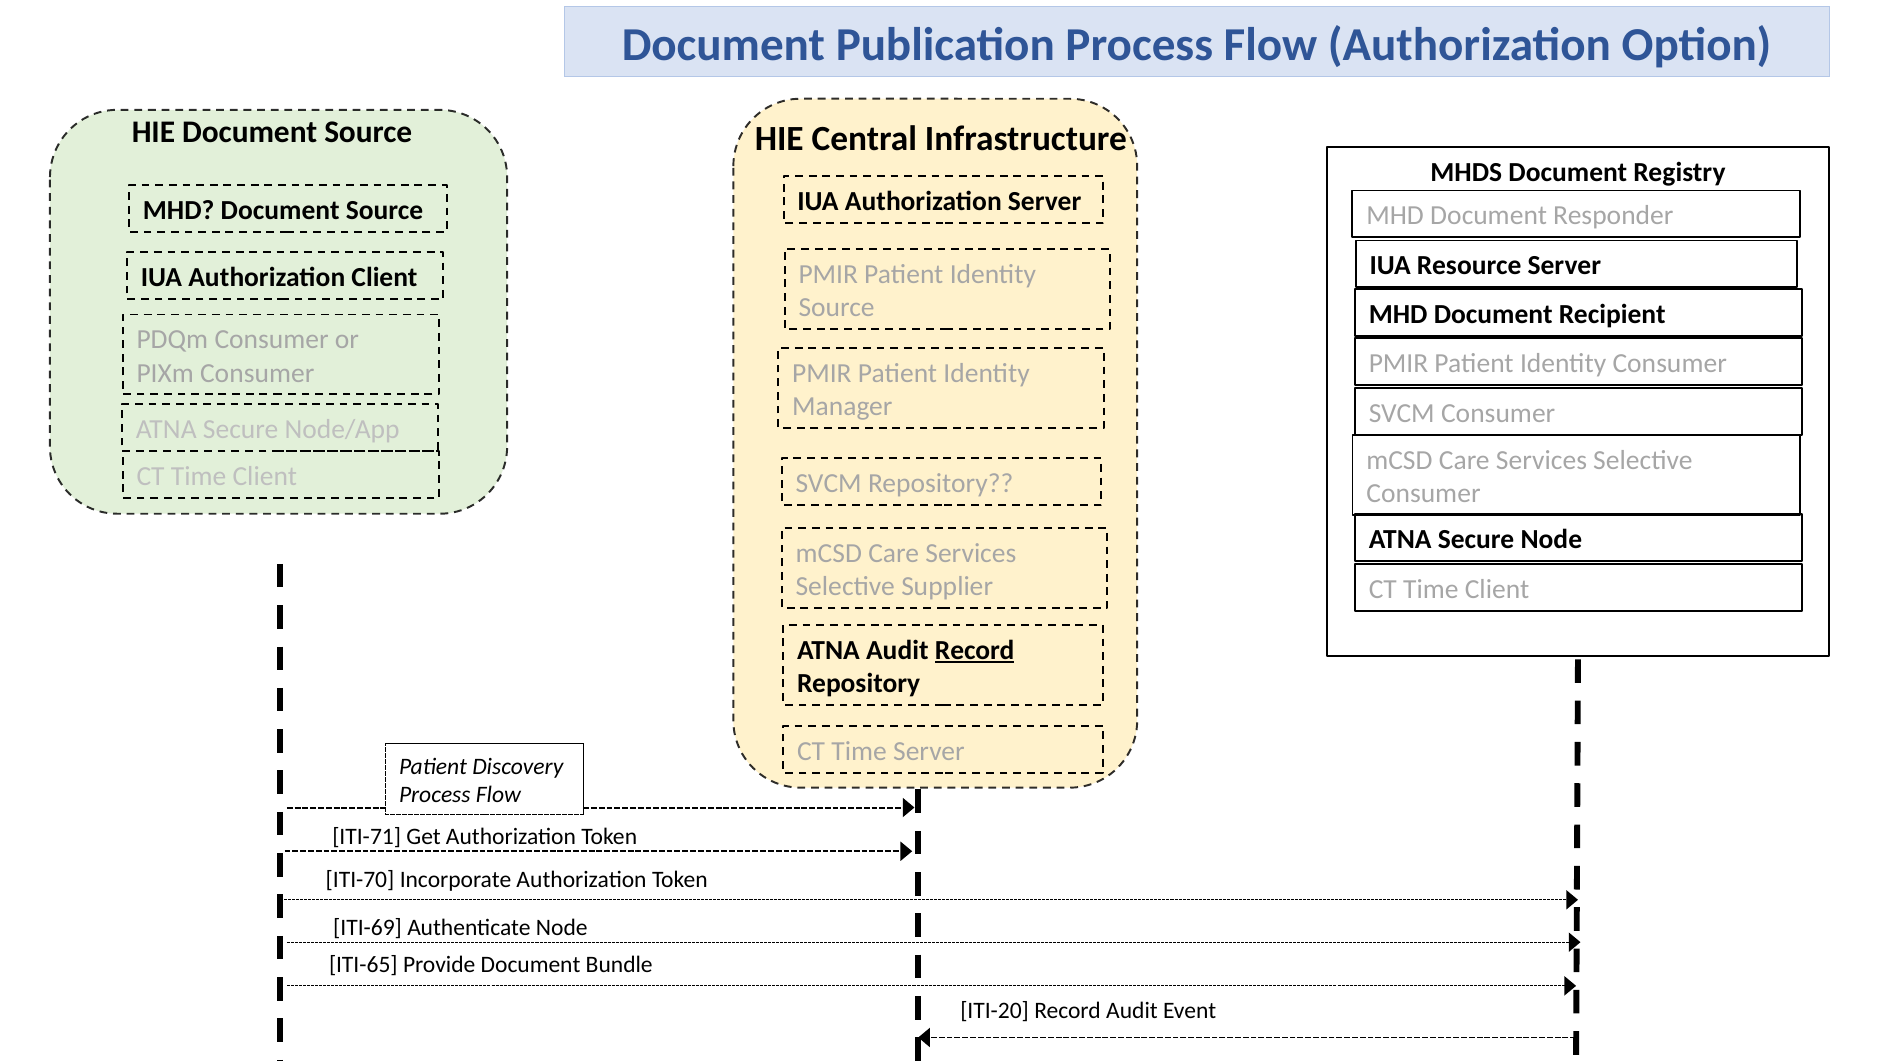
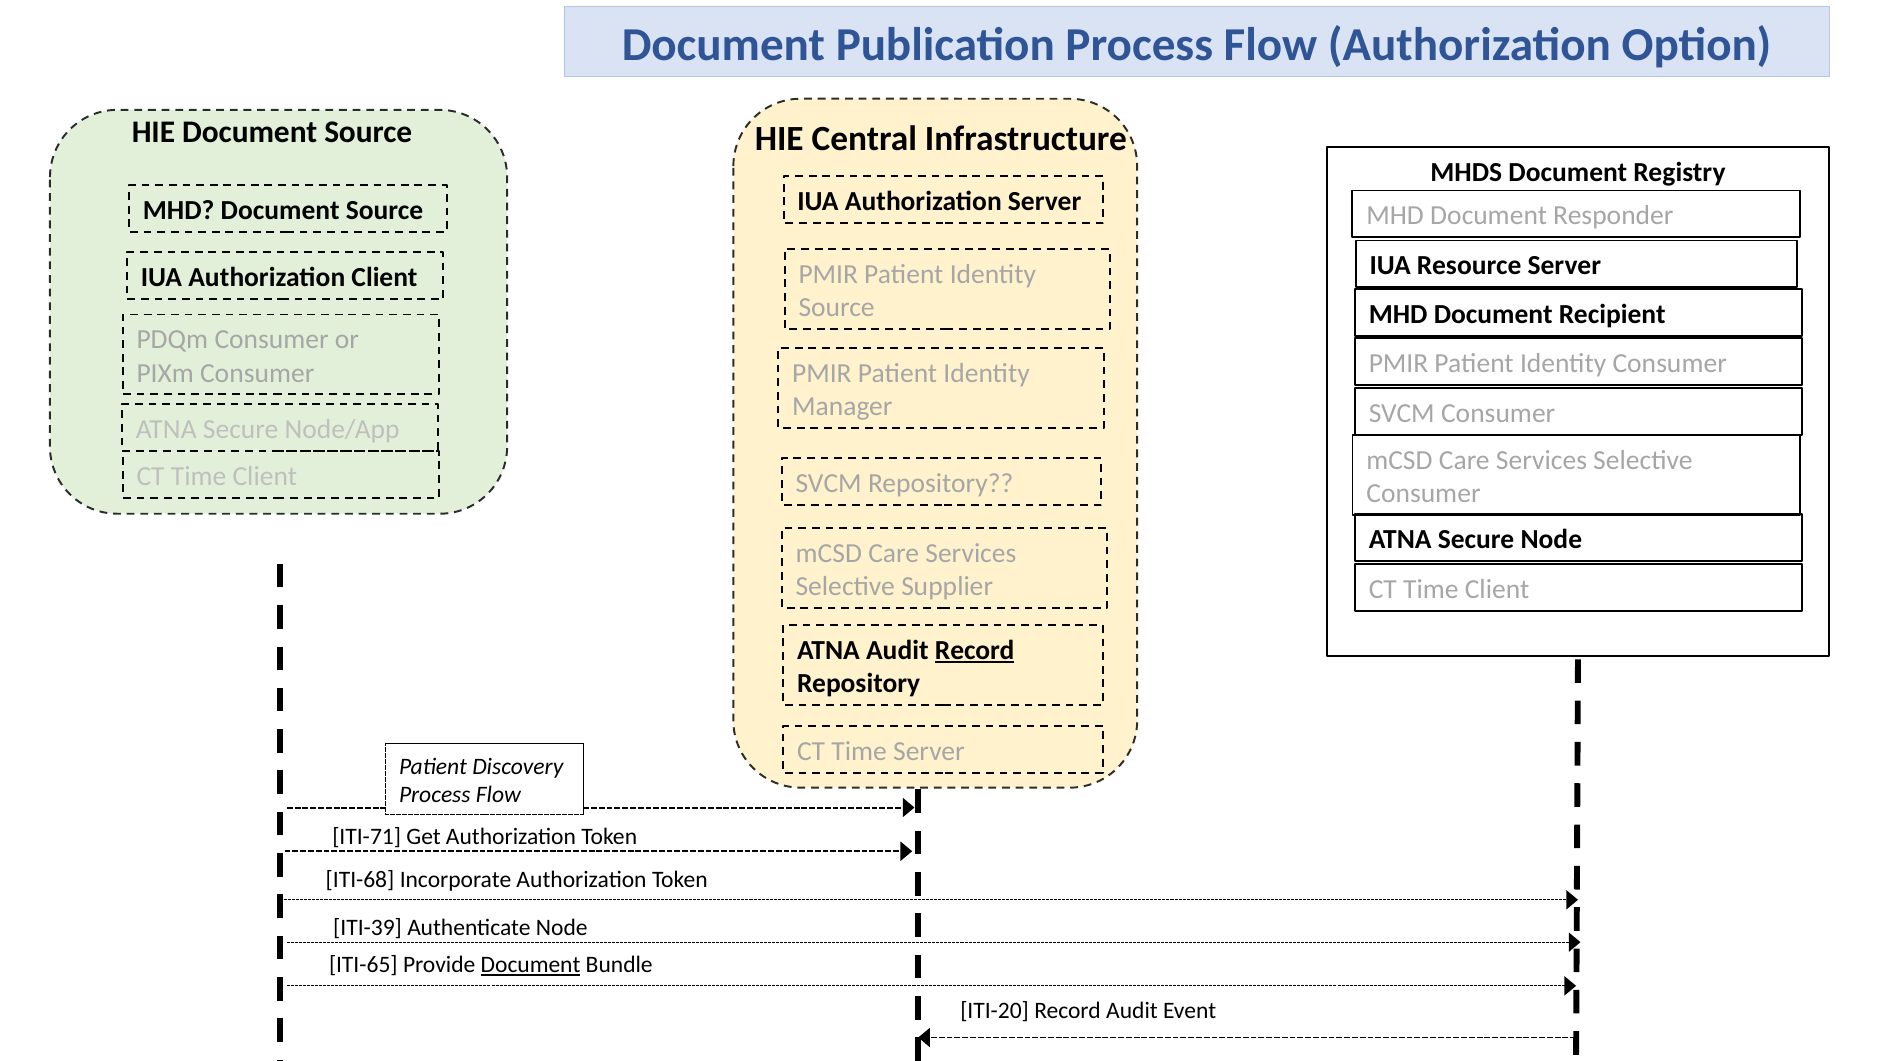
ITI-70: ITI-70 -> ITI-68 (360, 880)
ITI-69: ITI-69 -> ITI-39 (368, 927)
Document underline: none -> present (531, 965)
